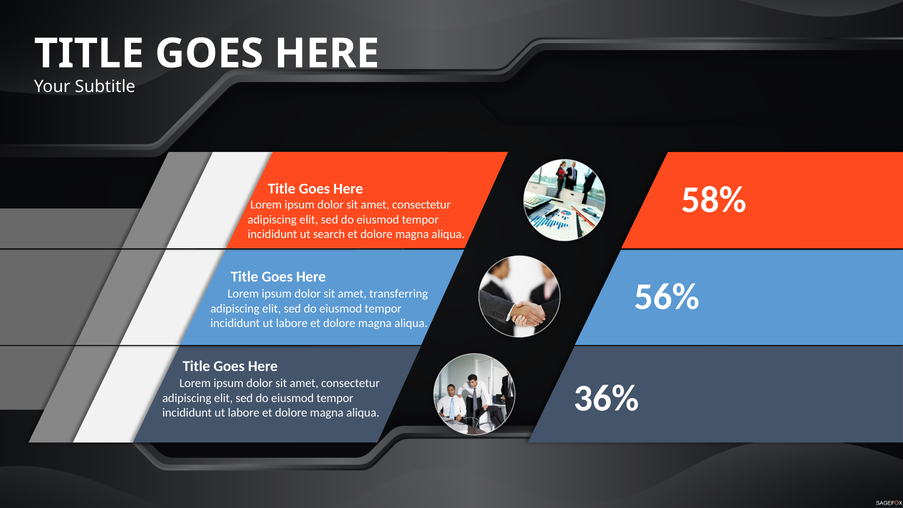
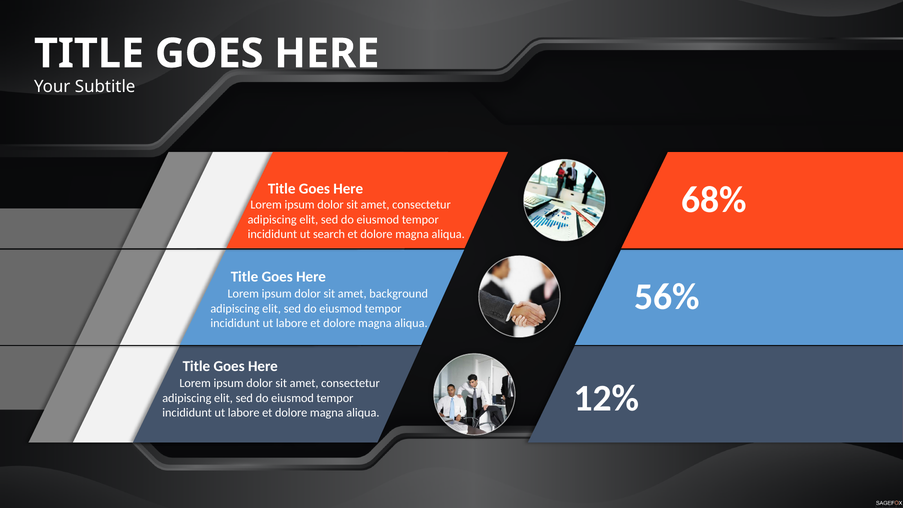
58%: 58% -> 68% (714, 200)
transferring: transferring -> background (399, 294)
36%: 36% -> 12% (607, 398)
